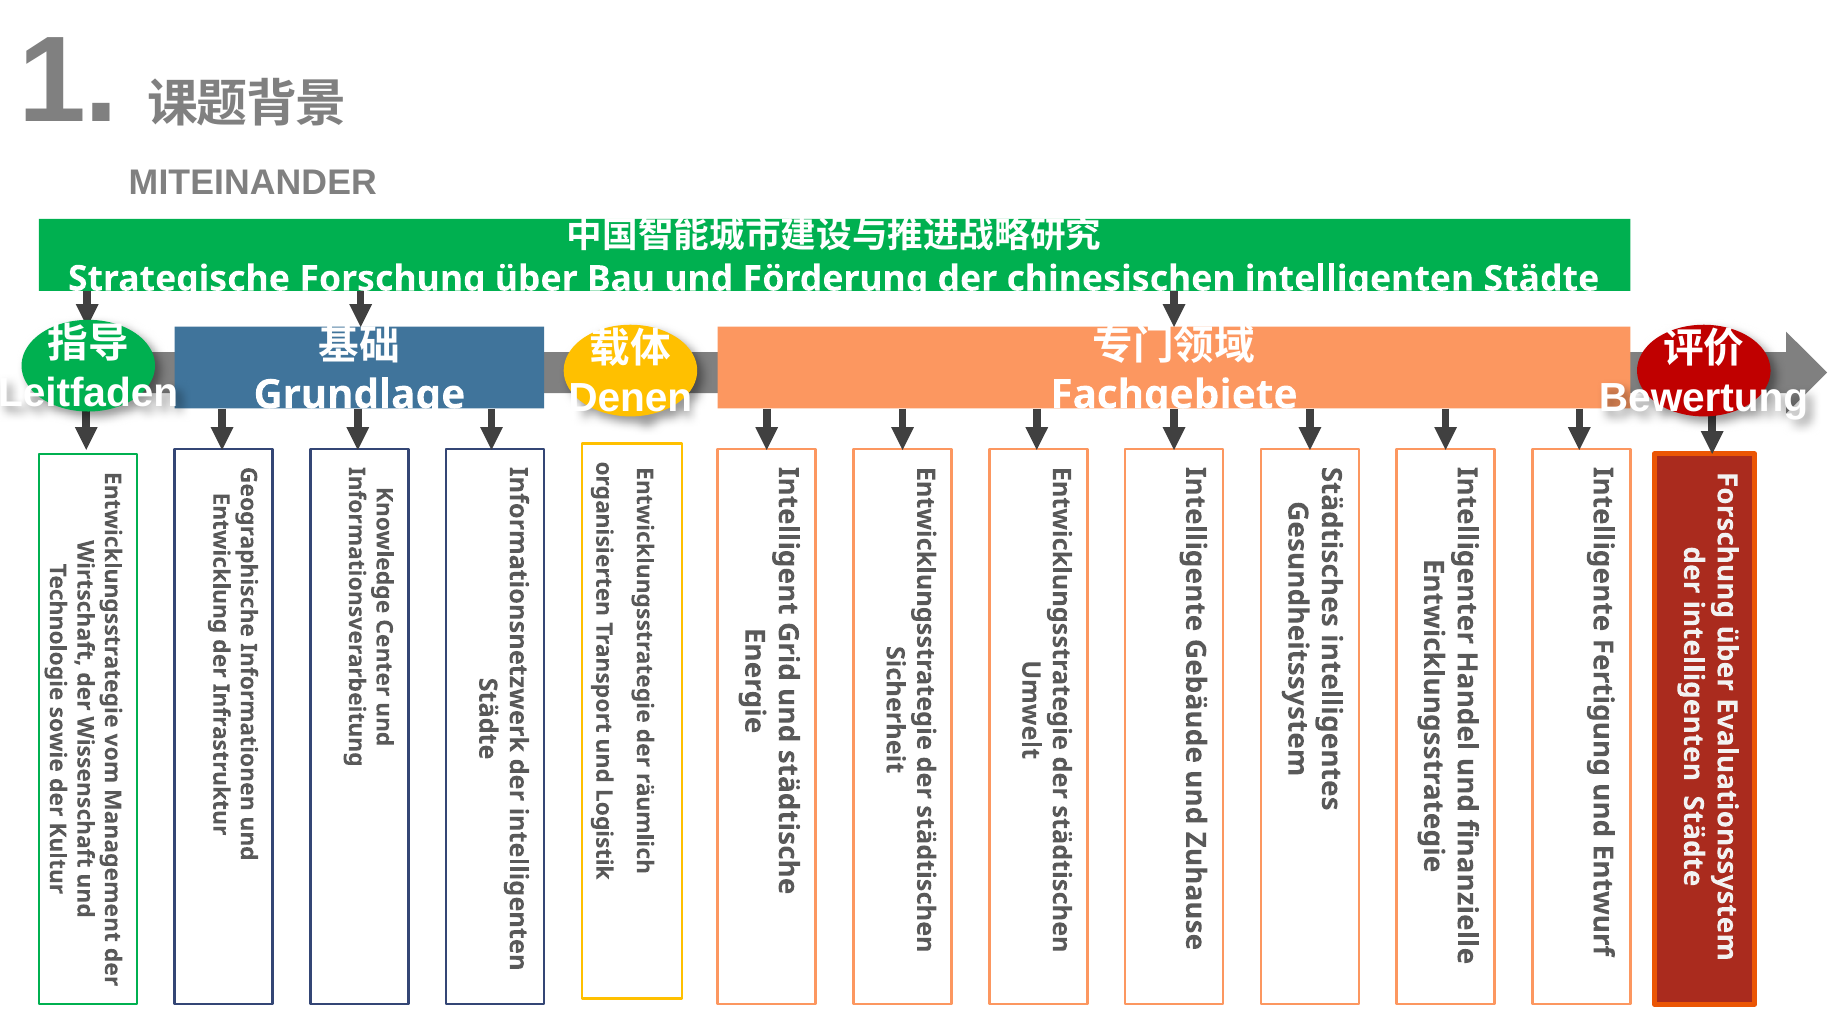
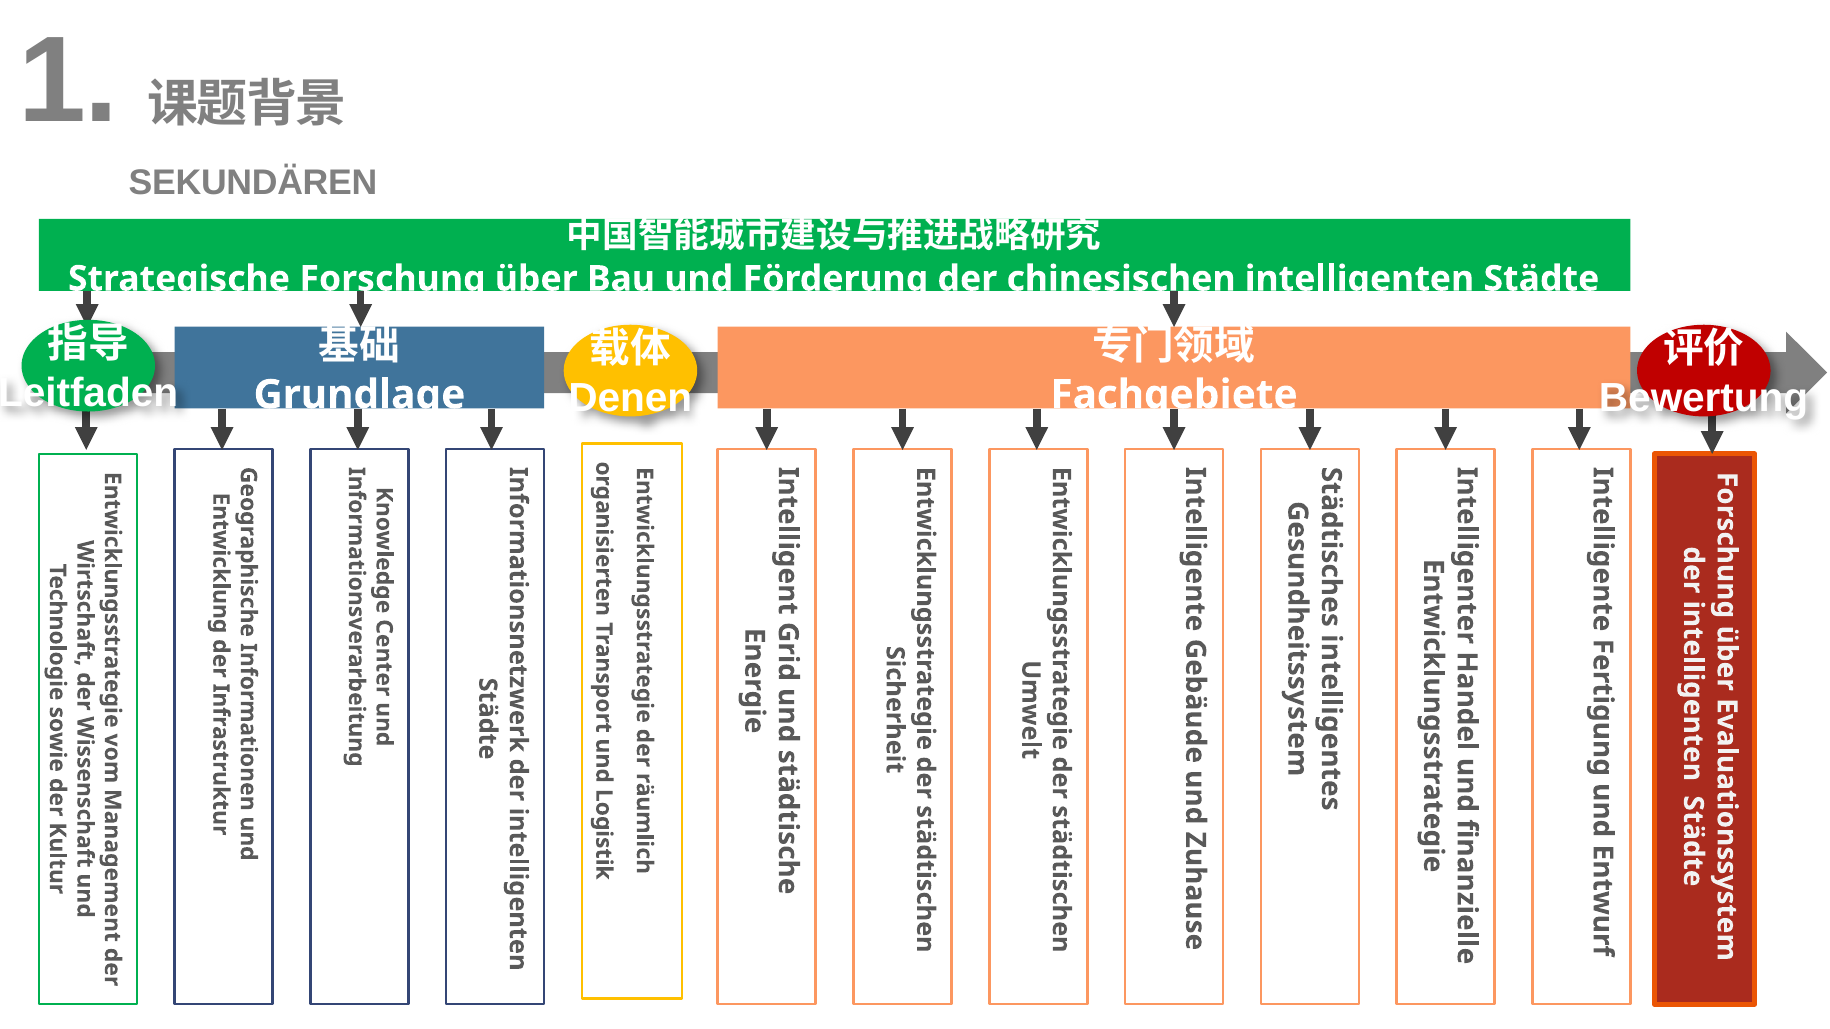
MITEINANDER: MITEINANDER -> SEKUNDÄREN (253, 183)
